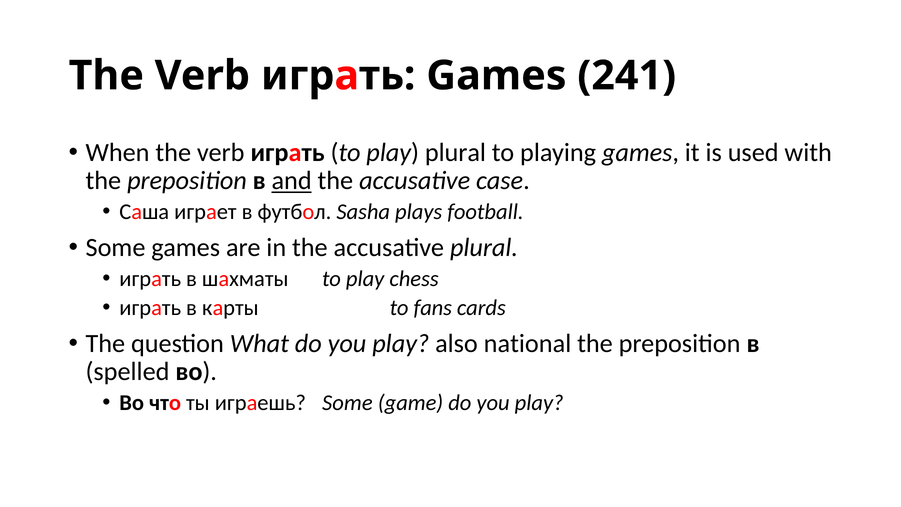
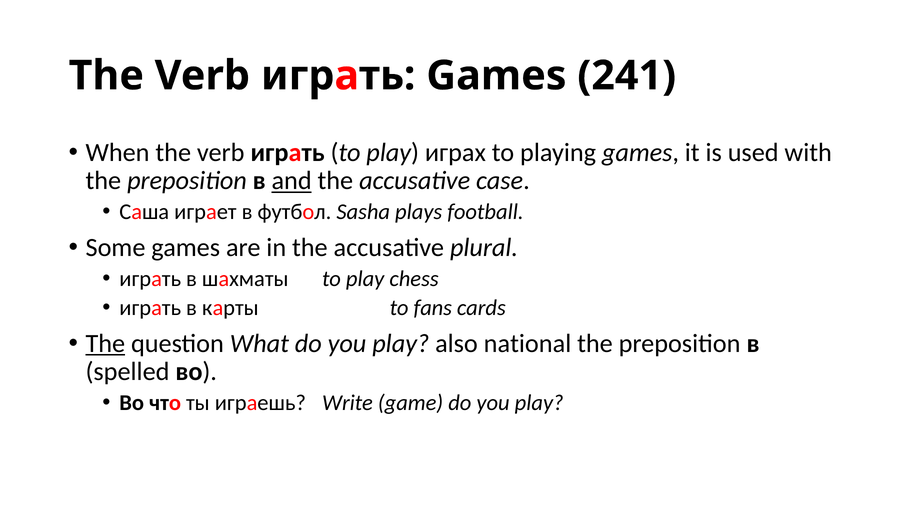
play plural: plural -> играх (455, 152)
The underline: none -> present (105, 343)
играешь Some: Some -> Write (347, 403)
